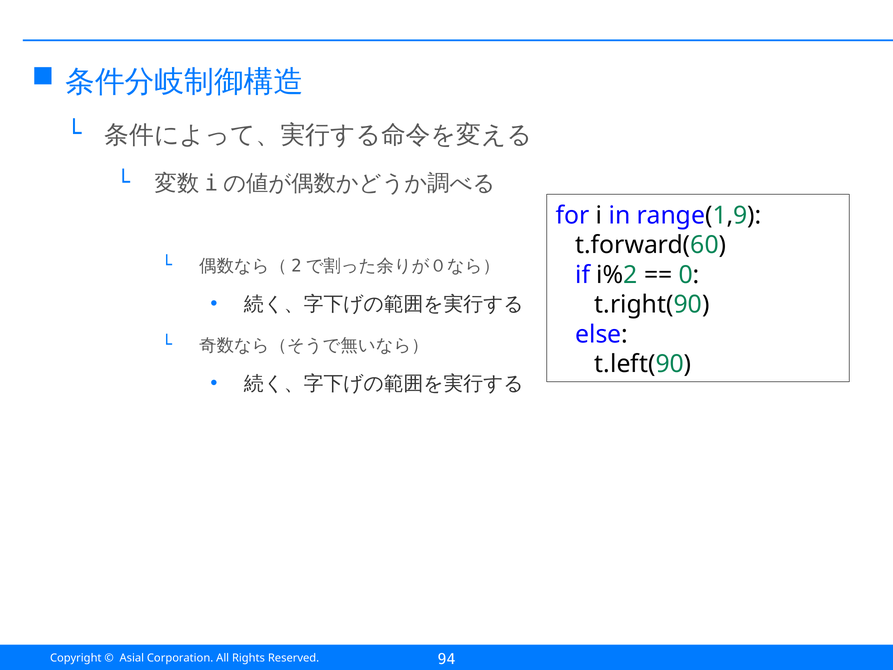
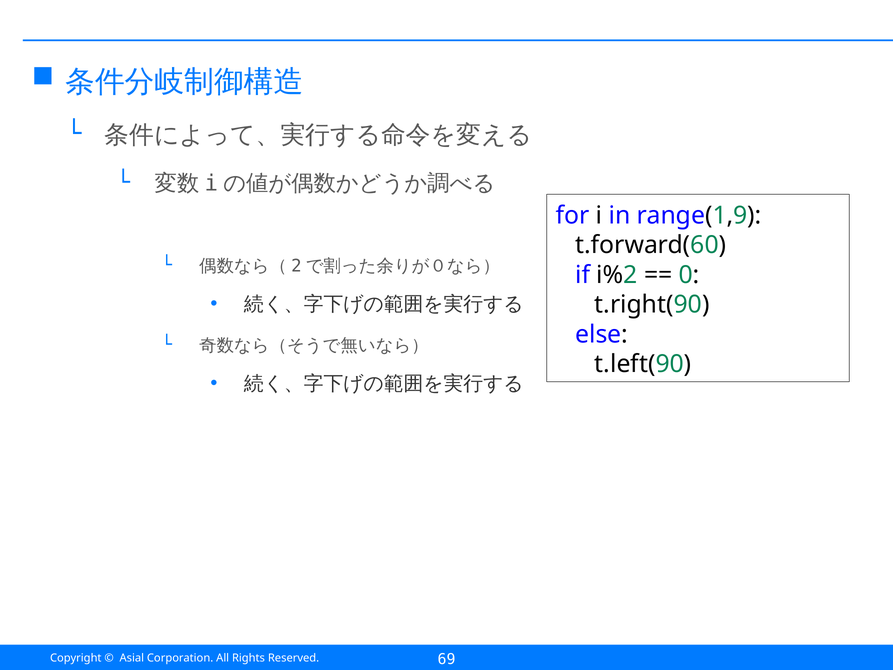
94: 94 -> 69 (447, 659)
